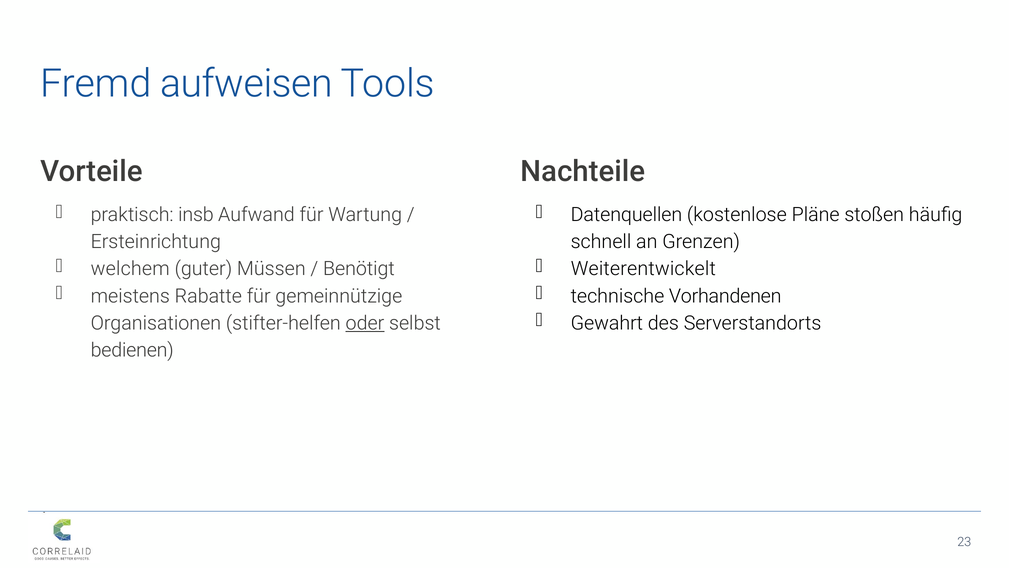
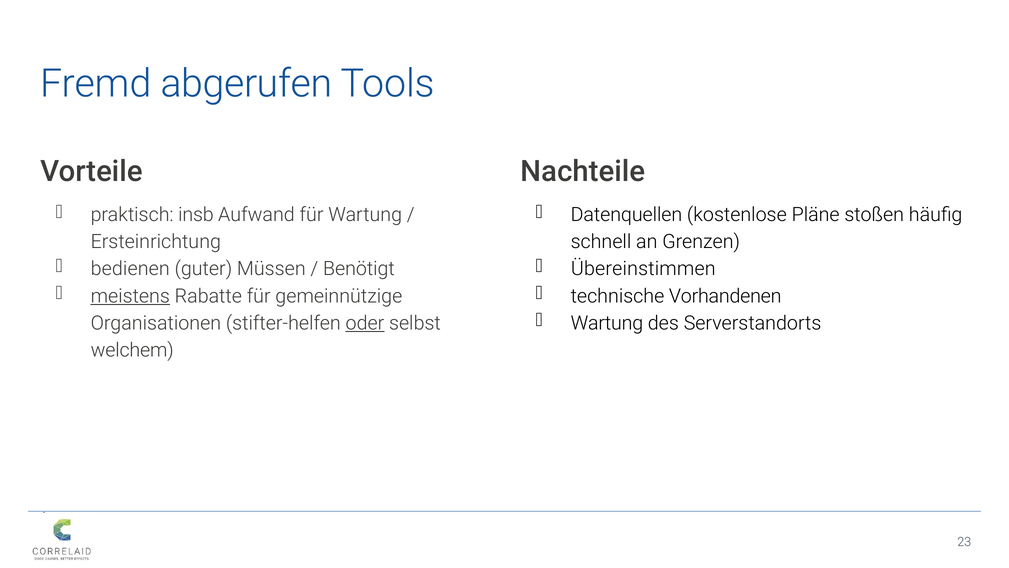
aufweisen: aufweisen -> abgerufen (246, 84)
welchem: welchem -> bedienen (130, 269)
Weiterentwickelt: Weiterentwickelt -> Übereinstimmen (643, 269)
meistens underline: none -> present (130, 296)
Gewahrt: Gewahrt -> Wartung (607, 323)
bedienen: bedienen -> welchem (132, 350)
